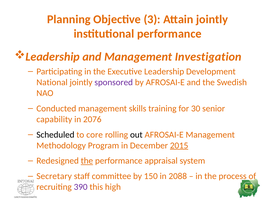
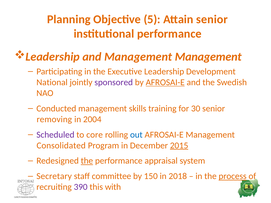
3: 3 -> 5 (152, 19)
Attain jointly: jointly -> senior (212, 19)
Management Investigation: Investigation -> Management (208, 57)
AFROSAI-E underline: none -> present (165, 82)
capability: capability -> removing (54, 119)
2076: 2076 -> 2004 (92, 119)
Scheduled colour: black -> purple (55, 135)
out colour: black -> blue (136, 135)
Methodology: Methodology -> Consolidated (61, 146)
2088: 2088 -> 2018 (178, 176)
process underline: none -> present (233, 176)
high: high -> with (113, 187)
